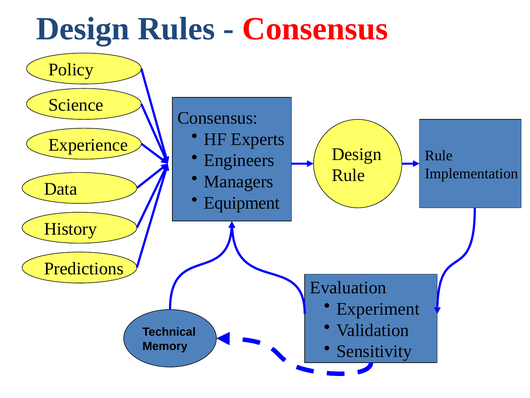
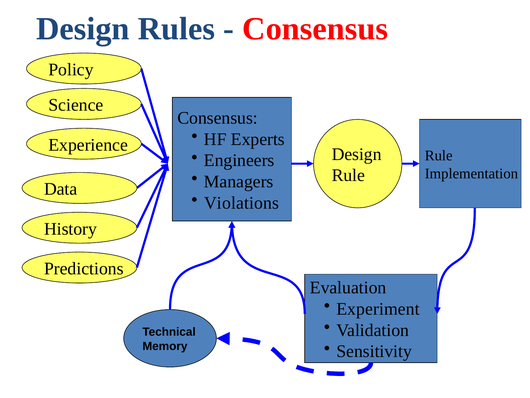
Equipment: Equipment -> Violations (242, 203)
